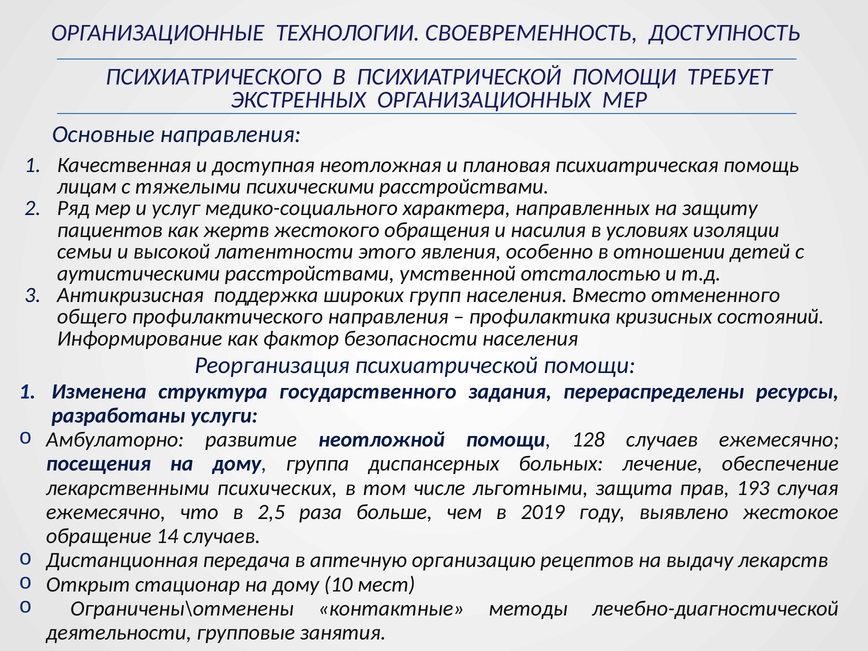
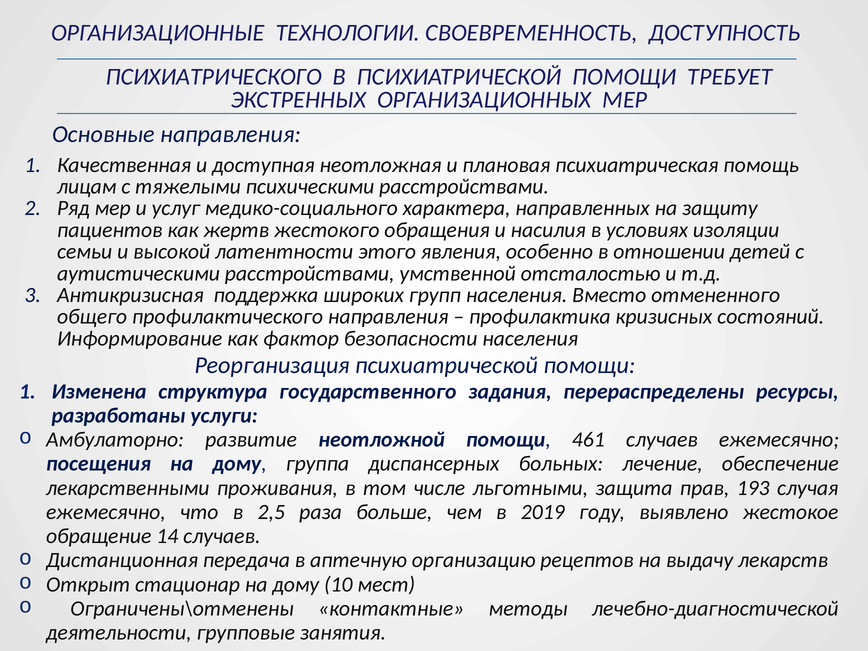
128: 128 -> 461 (588, 440)
психических: психических -> проживания (277, 488)
